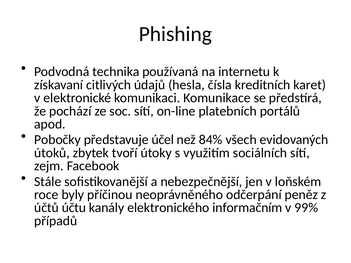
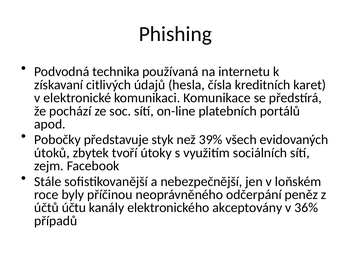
účel: účel -> styk (163, 140)
84%: 84% -> 39% (211, 140)
informačním: informačním -> akceptovány (247, 208)
99%: 99% -> 36% (306, 208)
